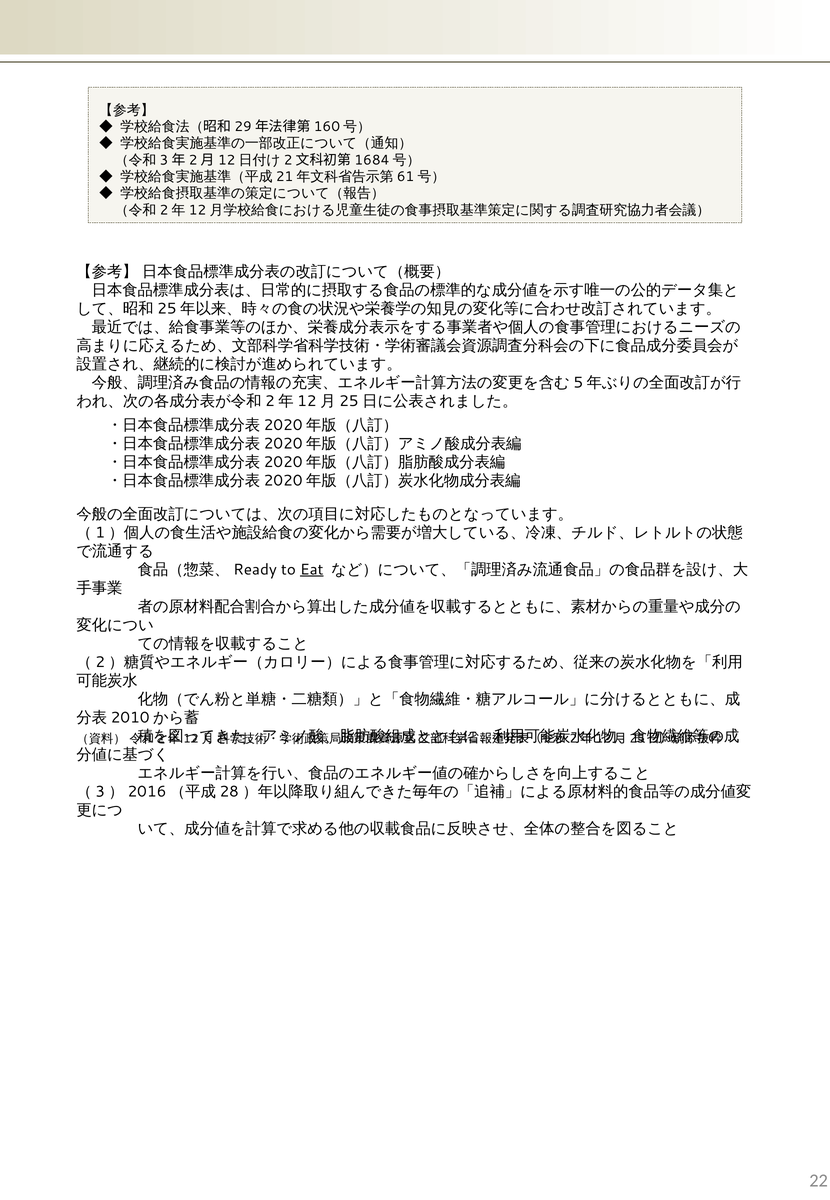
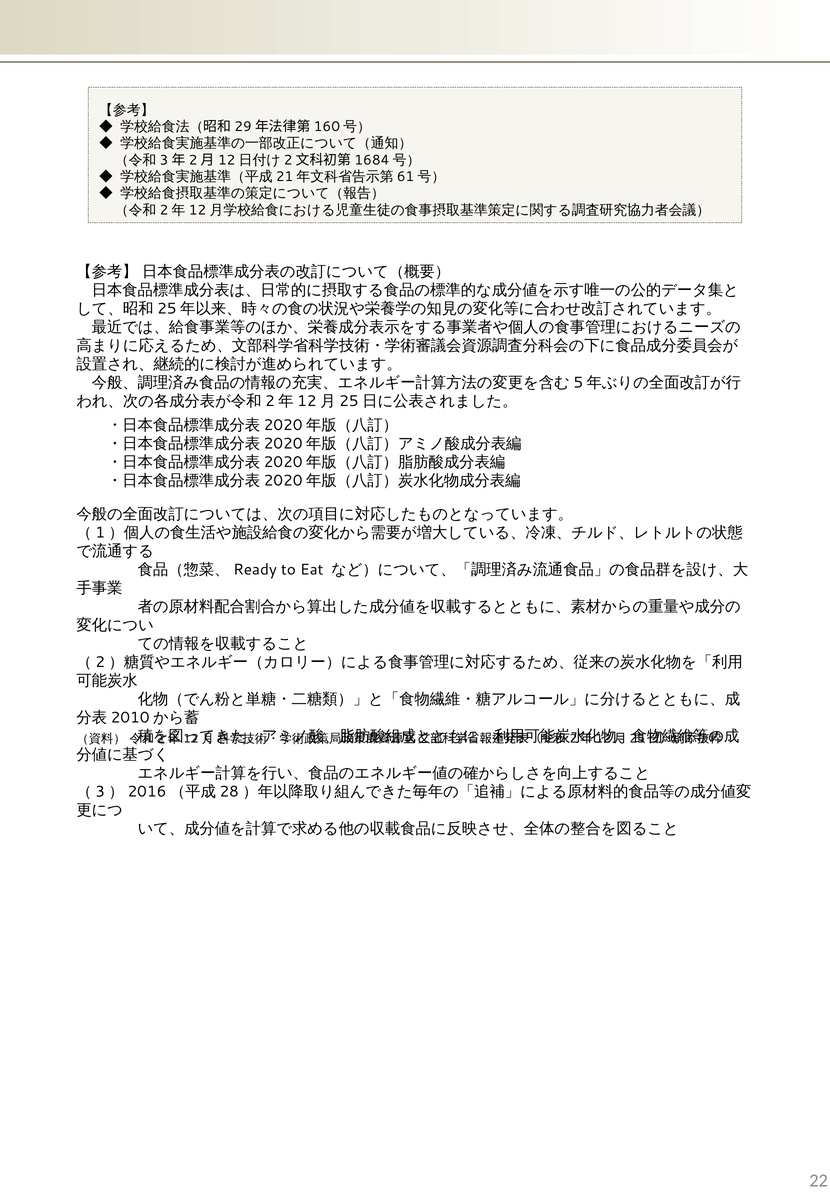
Eat underline: present -> none (312, 569)
